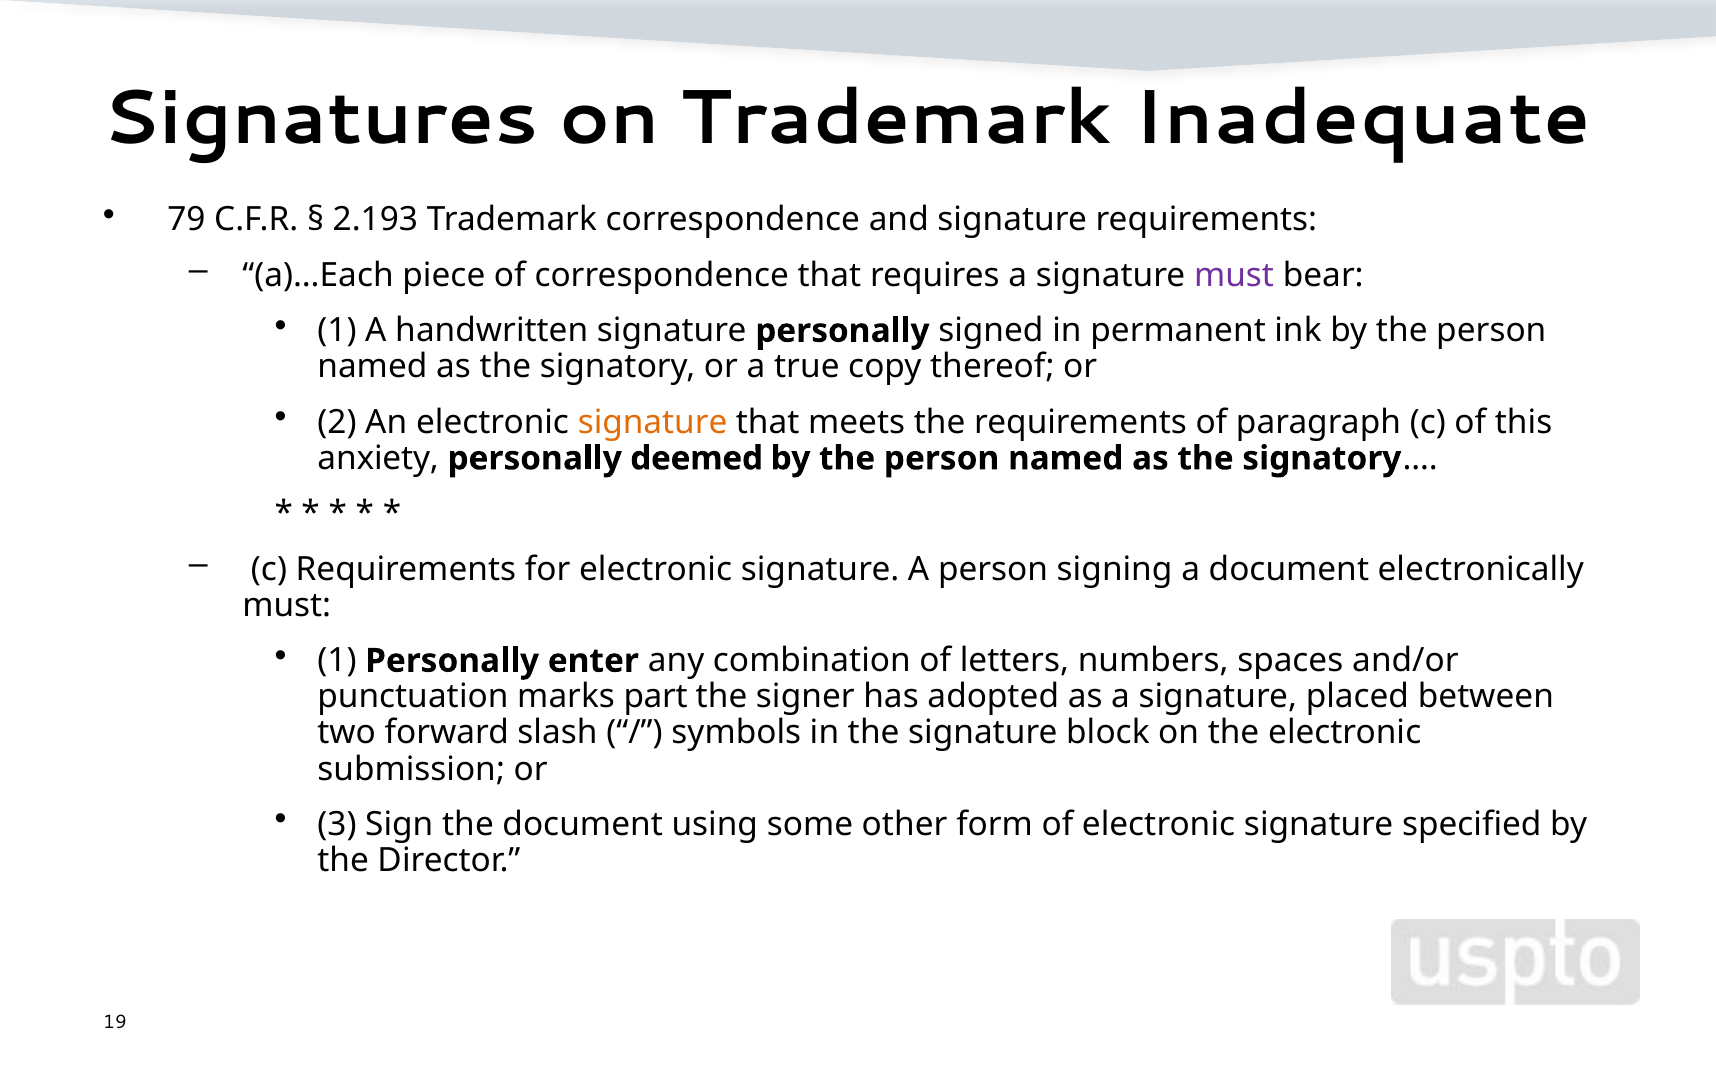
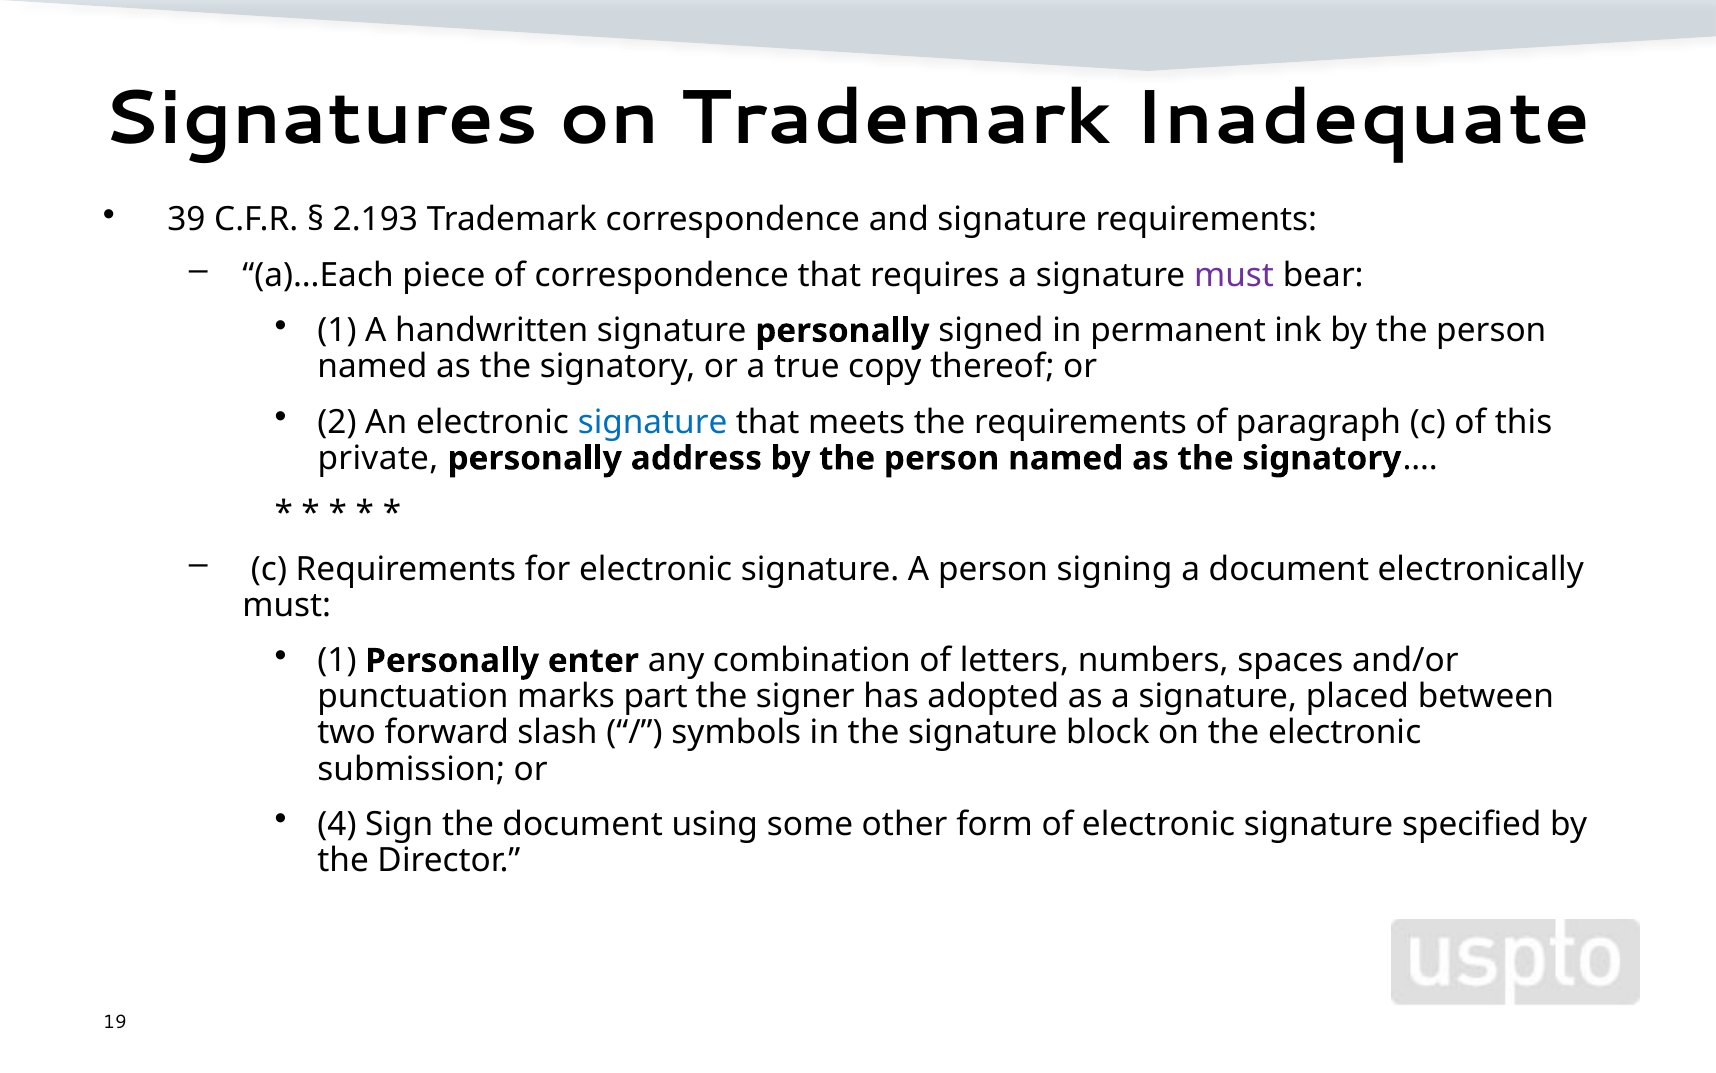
79: 79 -> 39 (186, 220)
signature colour: orange -> blue (653, 422)
anxiety: anxiety -> private (378, 458)
deemed: deemed -> address (696, 458)
3: 3 -> 4 (337, 824)
